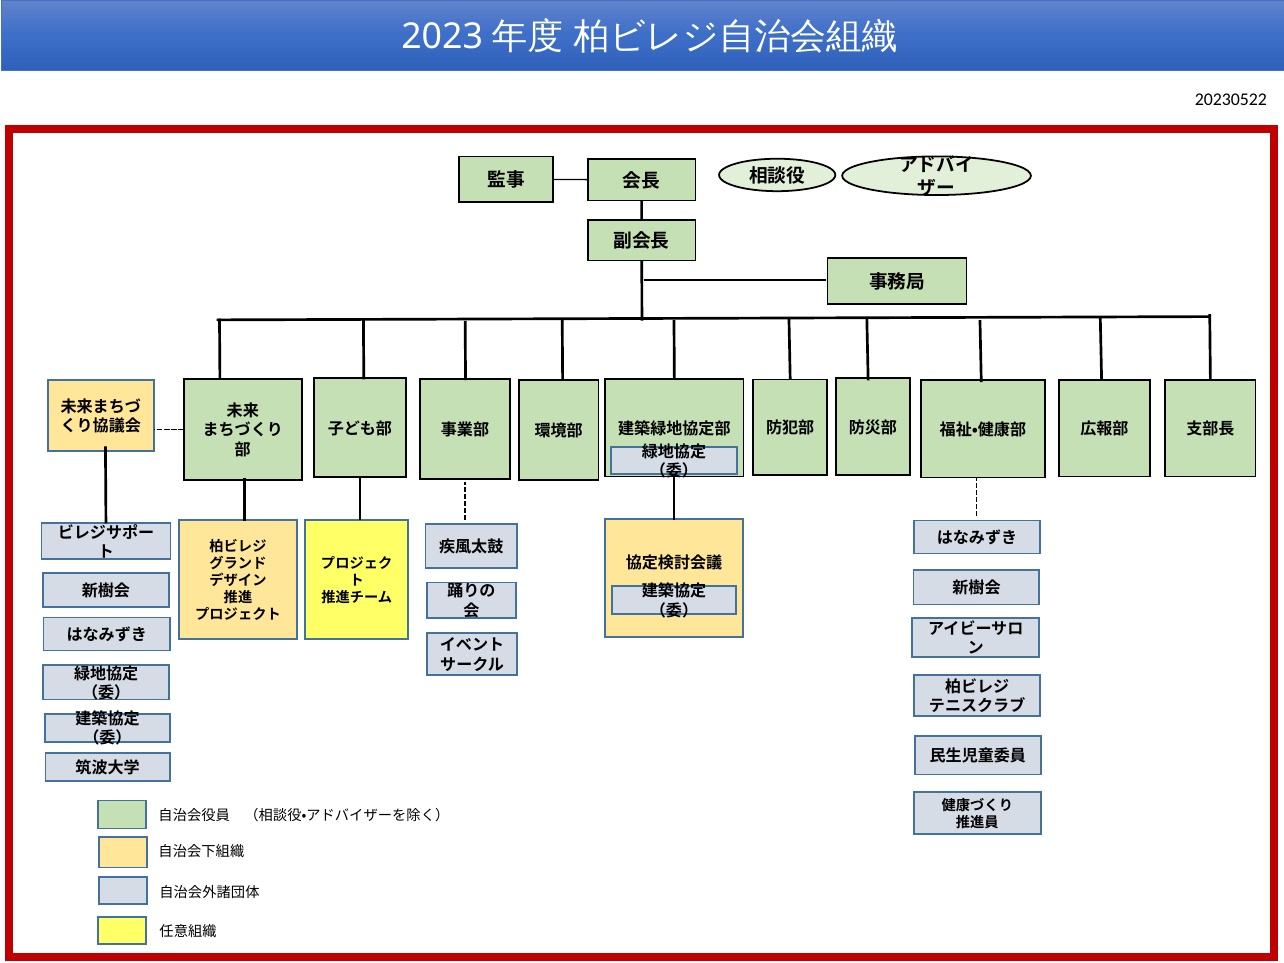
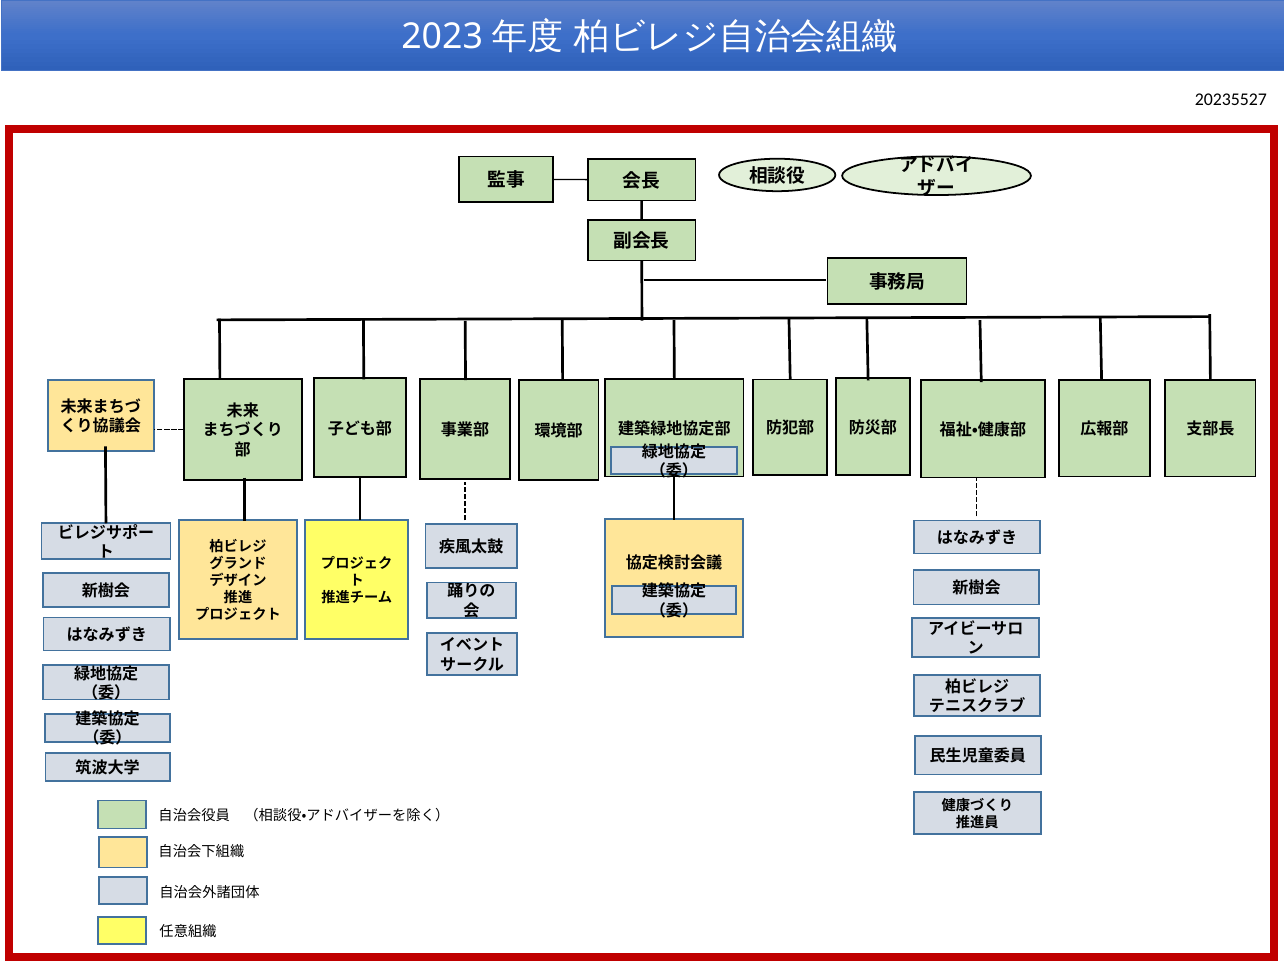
20230522: 20230522 -> 20235527 (1231, 99)
